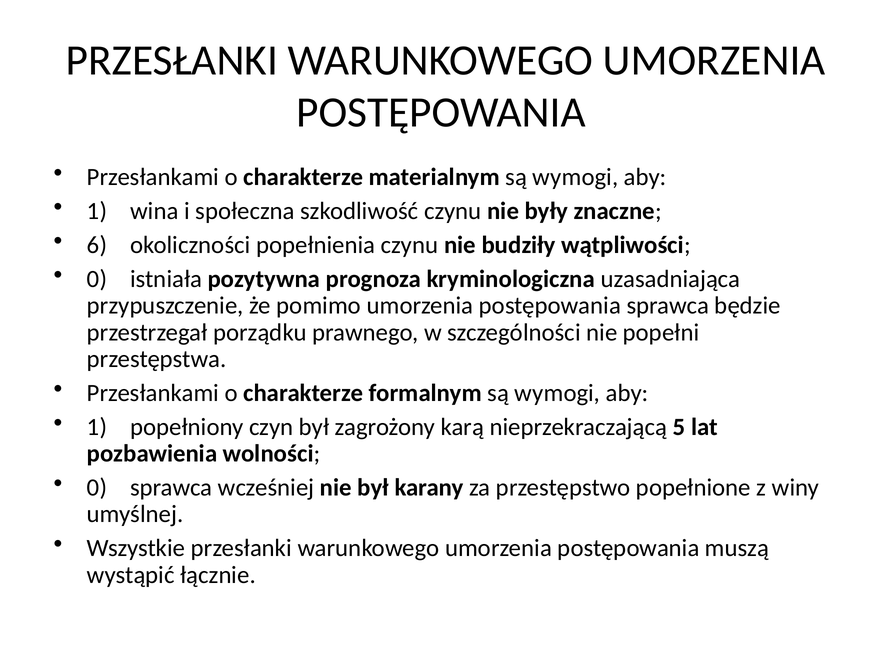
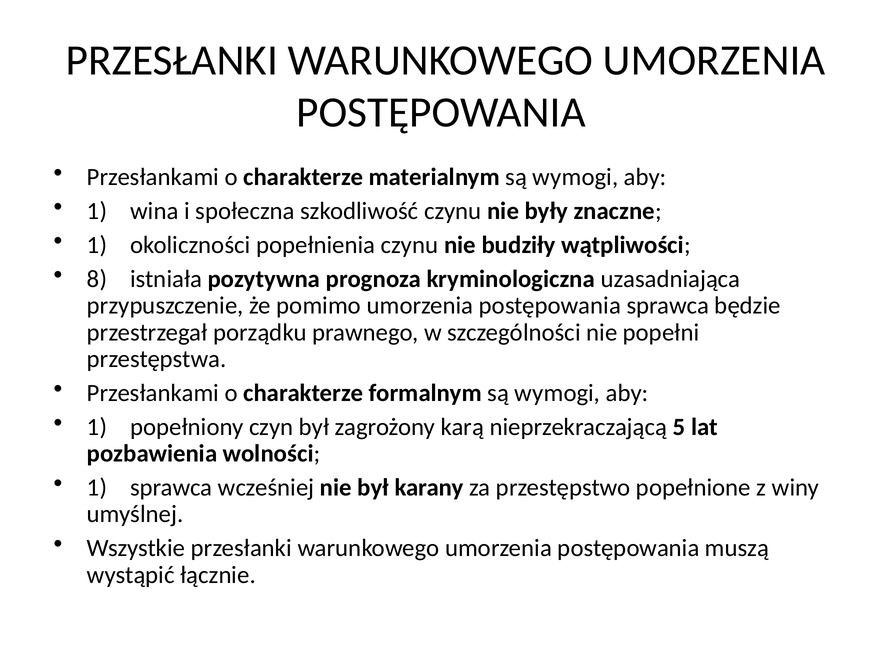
6: 6 -> 1 (97, 245)
0: 0 -> 8 (97, 279)
0: 0 -> 1 (97, 488)
